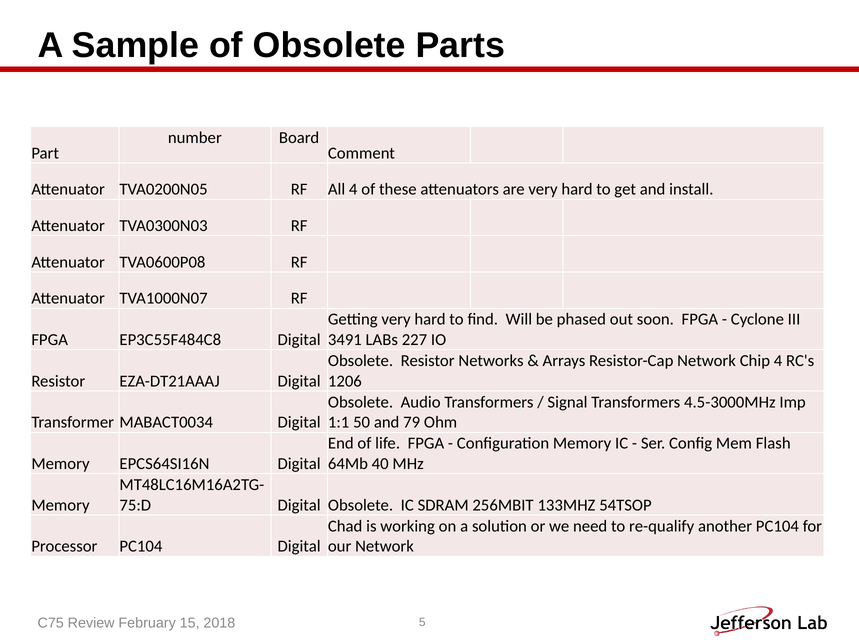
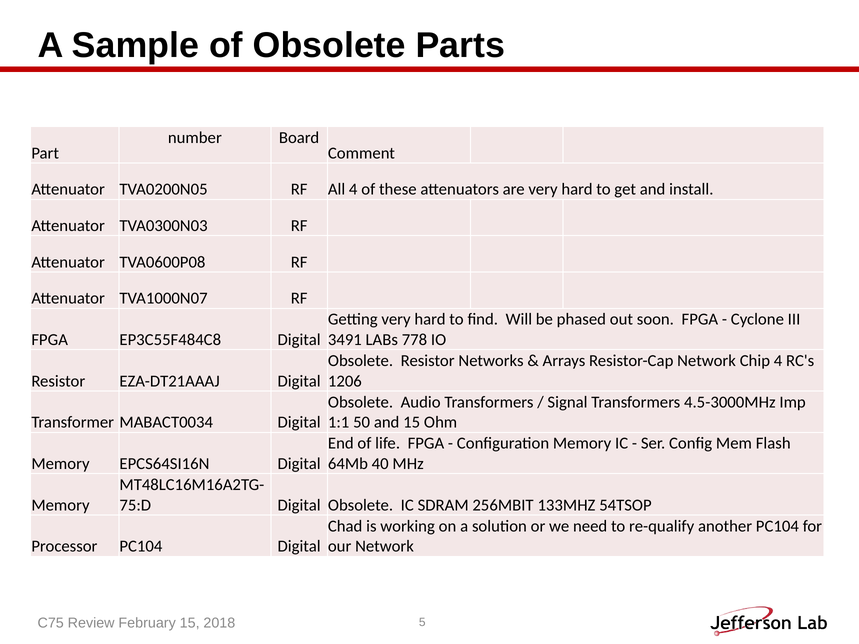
227: 227 -> 778 (414, 340)
and 79: 79 -> 15 (412, 423)
